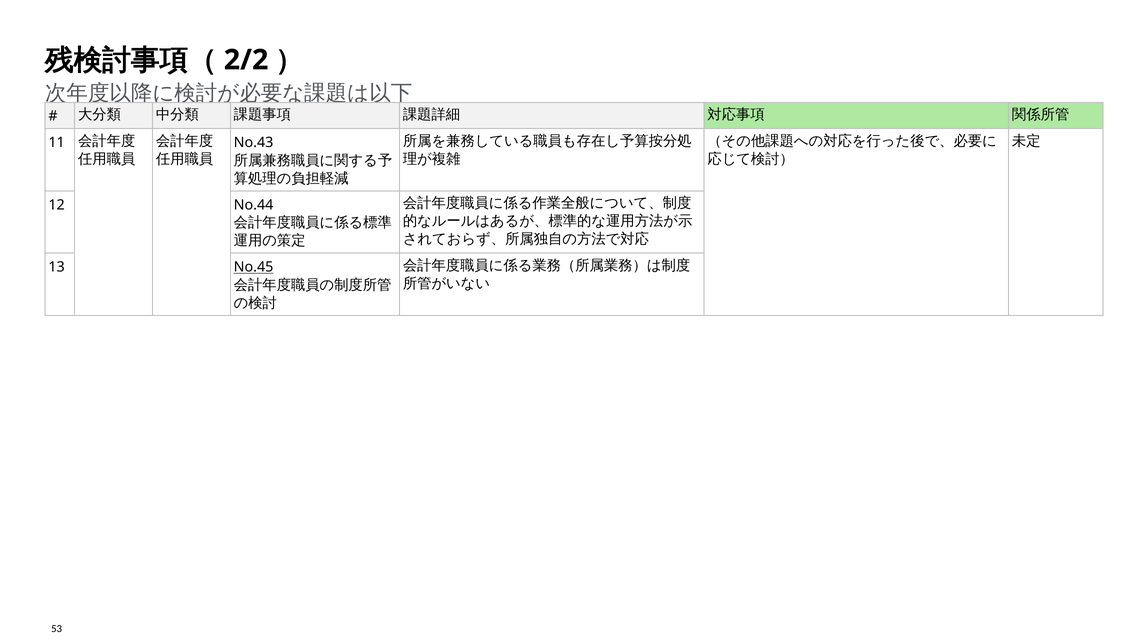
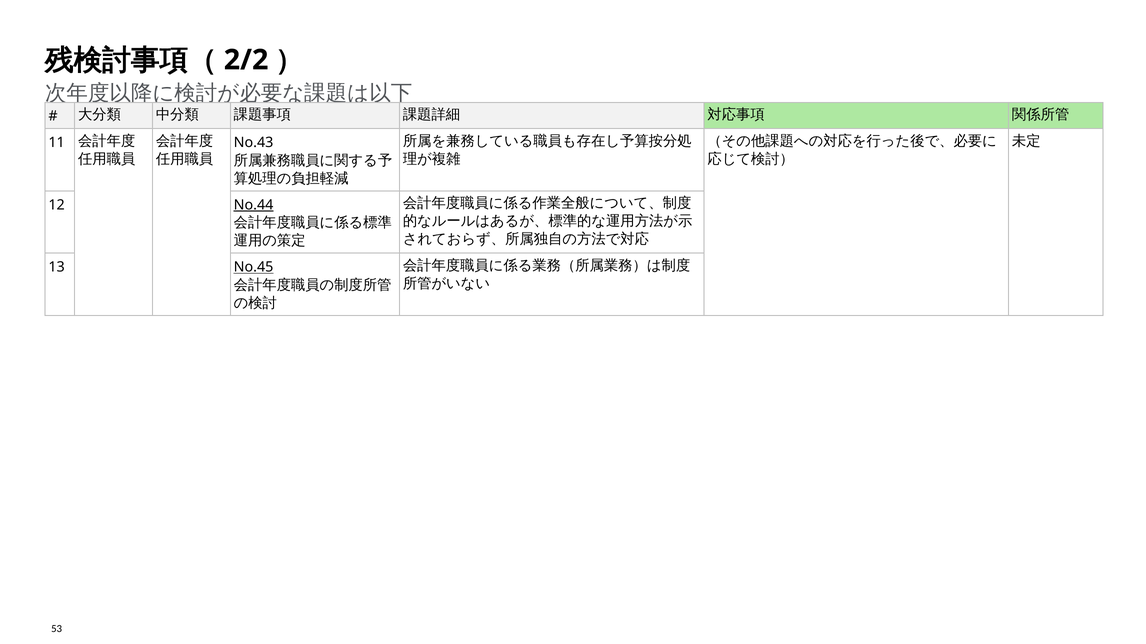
No.44 underline: none -> present (254, 205)
